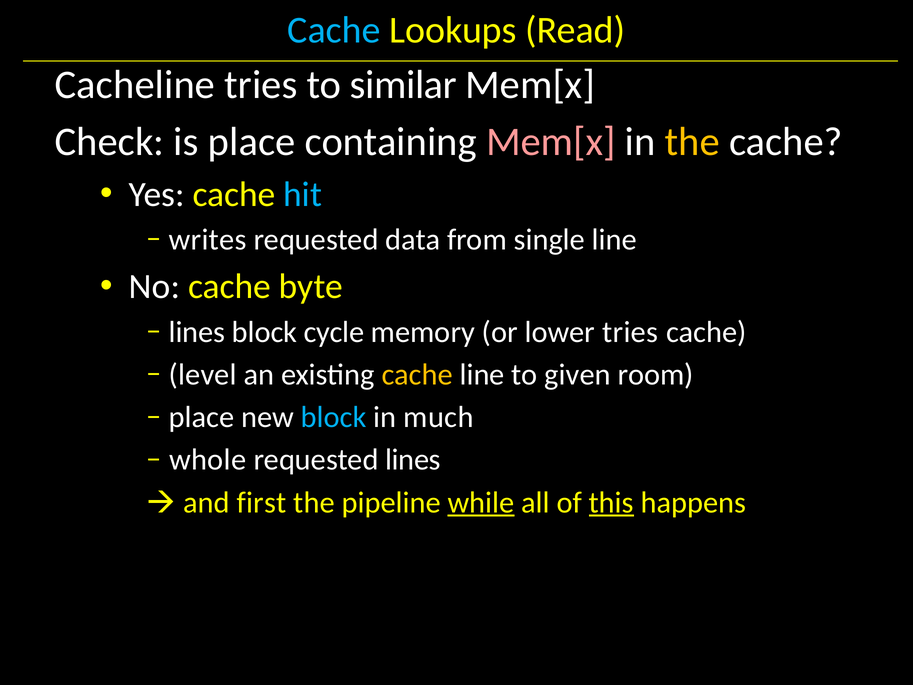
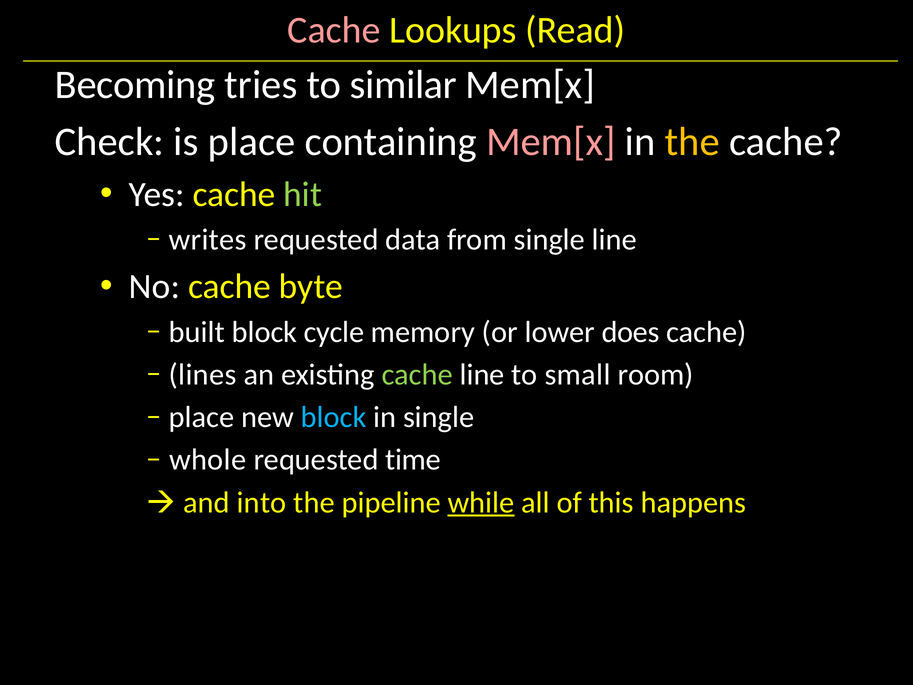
Cache colour: light blue -> pink (334, 30)
Cacheline: Cacheline -> Becoming (135, 85)
hit colour: light blue -> light green (303, 194)
lines: lines -> built (197, 332)
lower tries: tries -> does (631, 332)
level: level -> lines (203, 375)
cache colour: yellow -> light green (417, 375)
given: given -> small (578, 375)
in much: much -> single (439, 417)
requested lines: lines -> time (413, 460)
first: first -> into (262, 502)
this underline: present -> none (611, 502)
